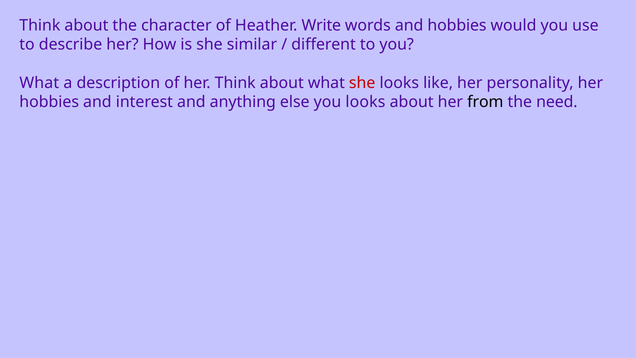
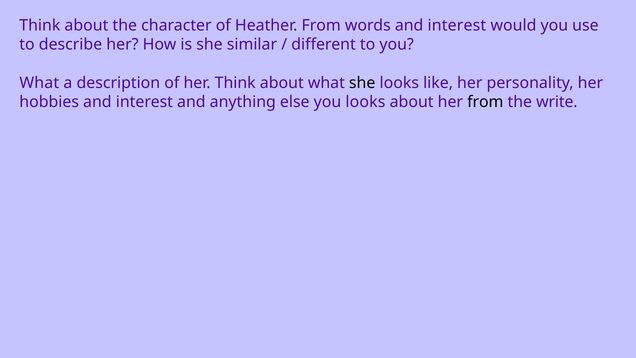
Heather Write: Write -> From (321, 26)
words and hobbies: hobbies -> interest (457, 26)
she colour: red -> black (362, 83)
need: need -> write (557, 102)
